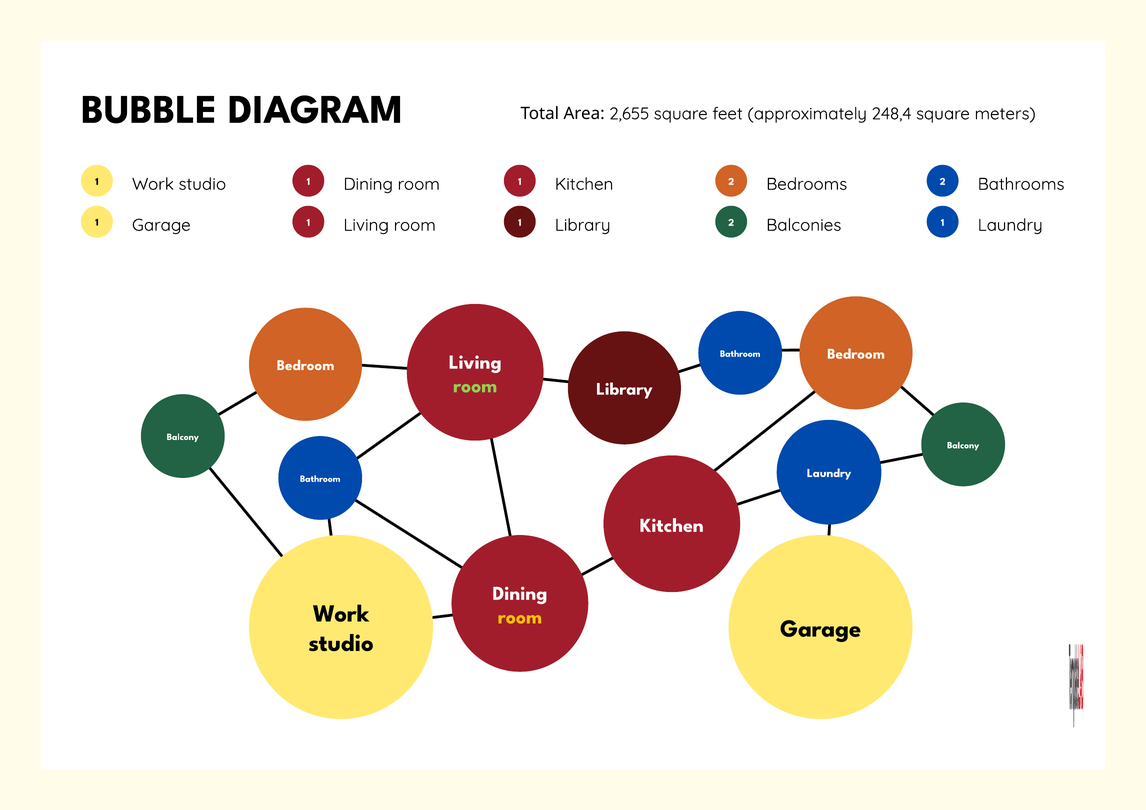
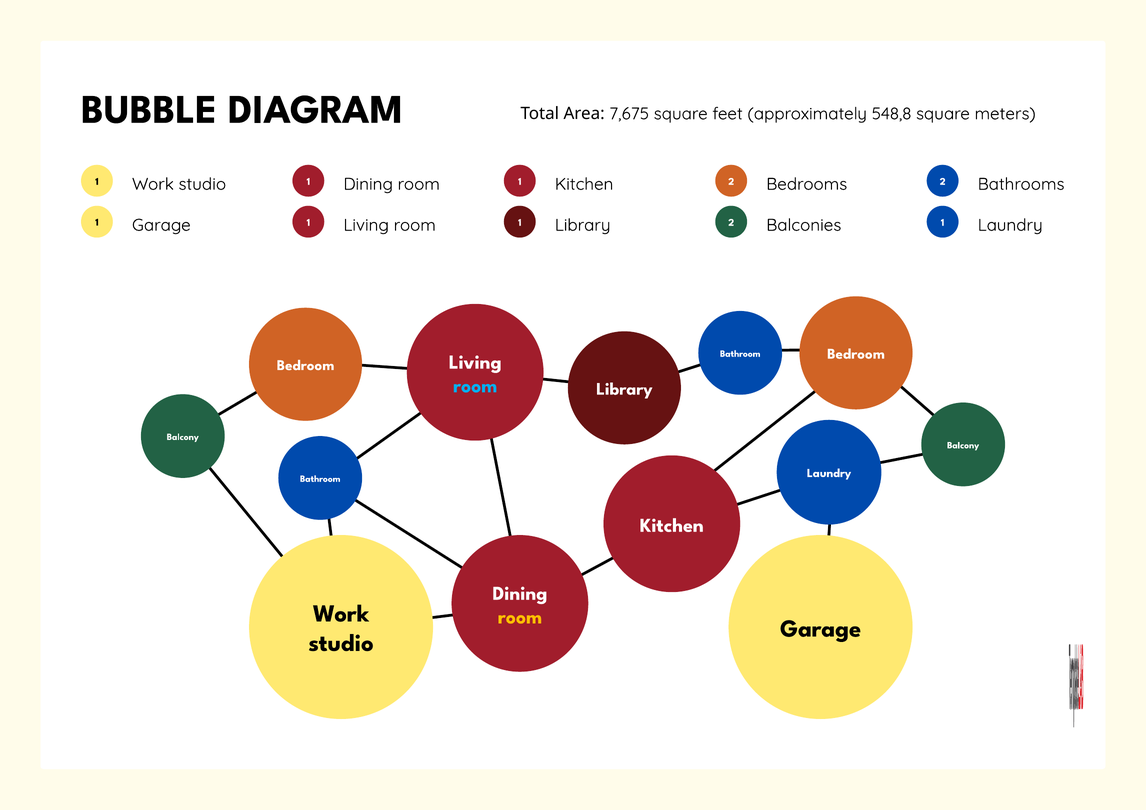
2,655: 2,655 -> 7,675 (629, 114)
248,4: 248,4 -> 548,8 (892, 114)
room colour: light green -> light blue (475, 386)
